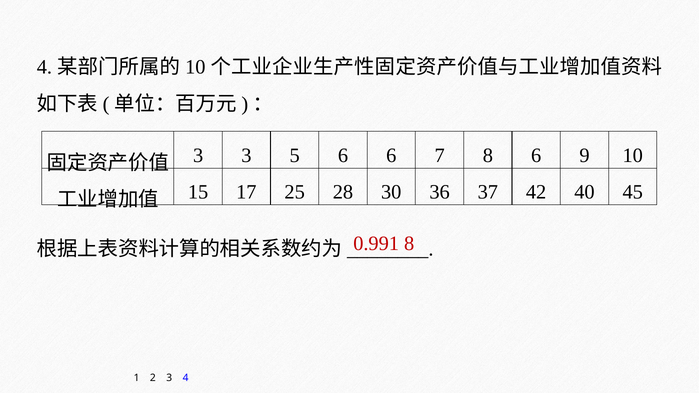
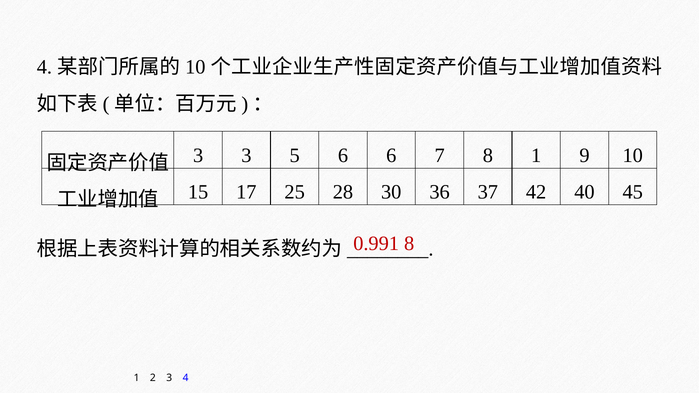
8 6: 6 -> 1 (536, 156)
